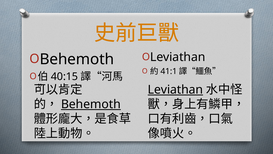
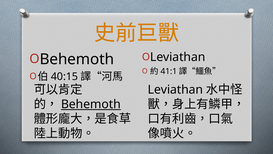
Leviathan underline: present -> none (175, 89)
